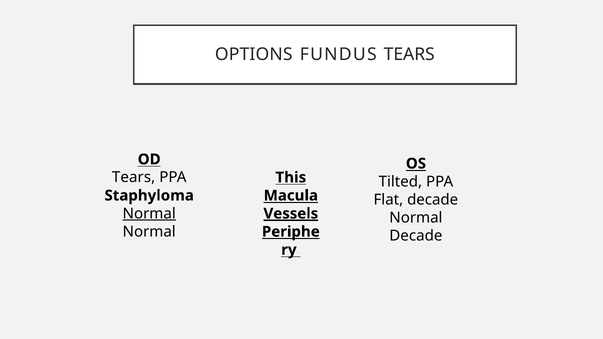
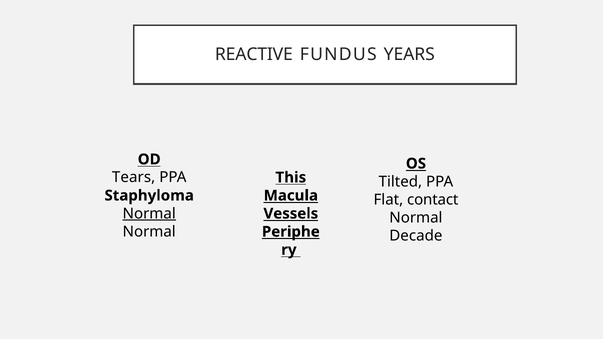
OPTIONS: OPTIONS -> REACTIVE (254, 55)
FUNDUS TEARS: TEARS -> YEARS (409, 55)
Flat decade: decade -> contact (433, 200)
Vessels underline: present -> none (291, 214)
